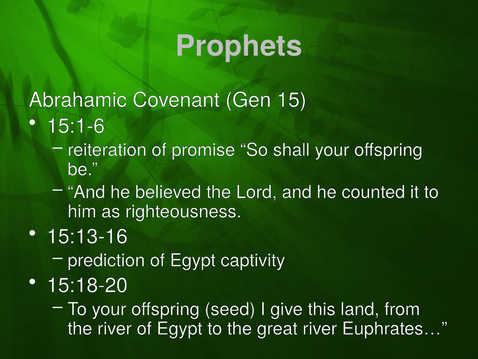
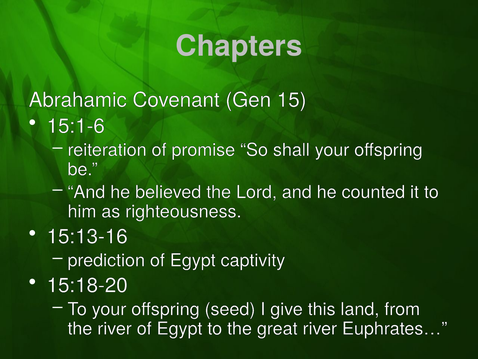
Prophets: Prophets -> Chapters (239, 46)
